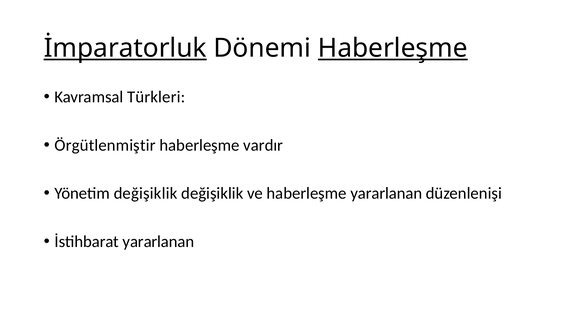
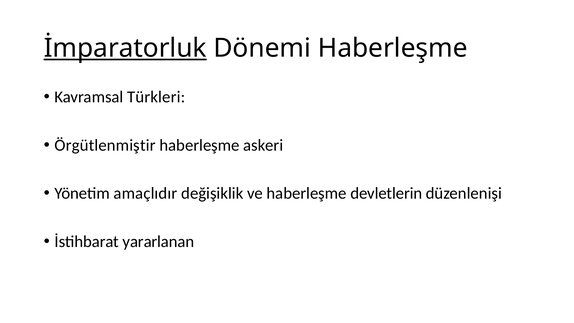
Haberleşme underline: present -> none (393, 48)
vardır: vardır -> askeri (263, 145)
Yönetim değişiklik: değişiklik -> amaçlıdır (145, 193)
haberleşme yararlanan: yararlanan -> devletlerin (386, 193)
